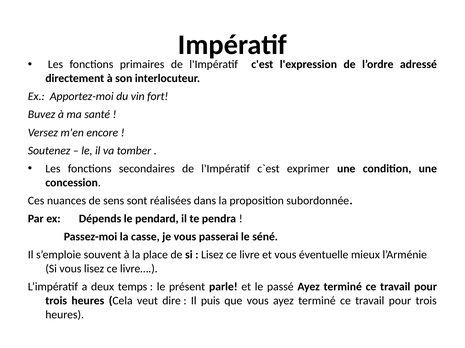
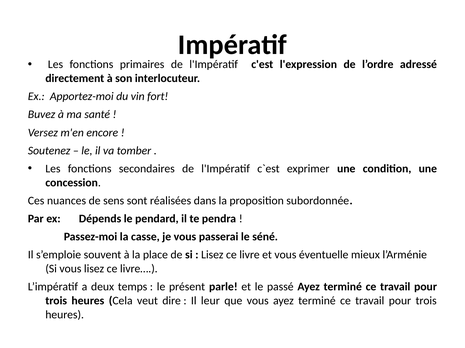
puis: puis -> leur (210, 301)
